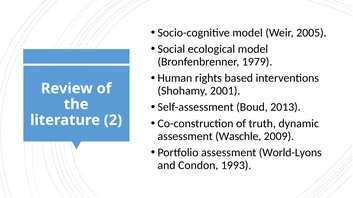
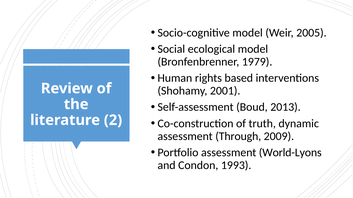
Waschle: Waschle -> Through (238, 137)
